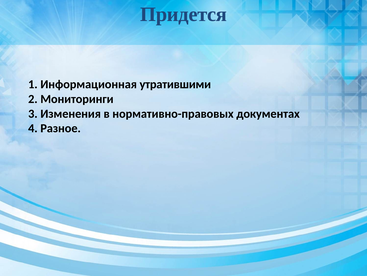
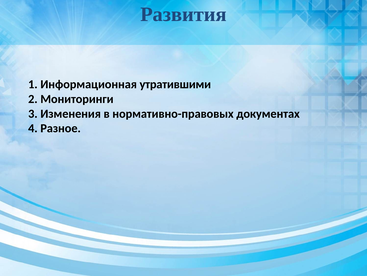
Придется: Придется -> Развития (183, 14)
